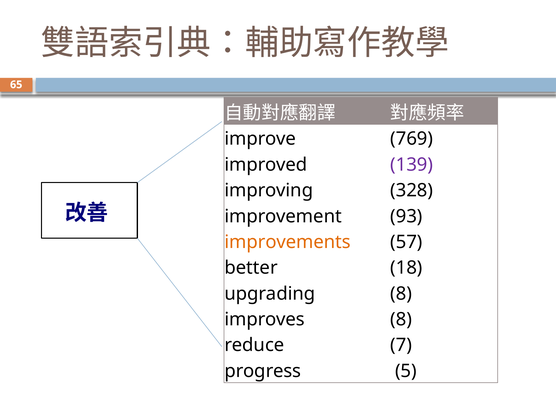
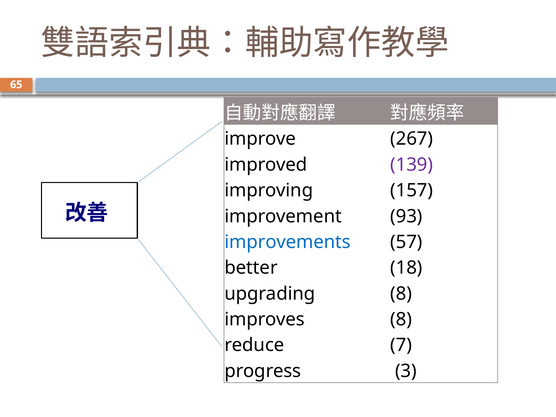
769: 769 -> 267 (412, 139)
328: 328 -> 157 (412, 190)
improvements colour: orange -> blue (288, 242)
5: 5 -> 3 (406, 371)
